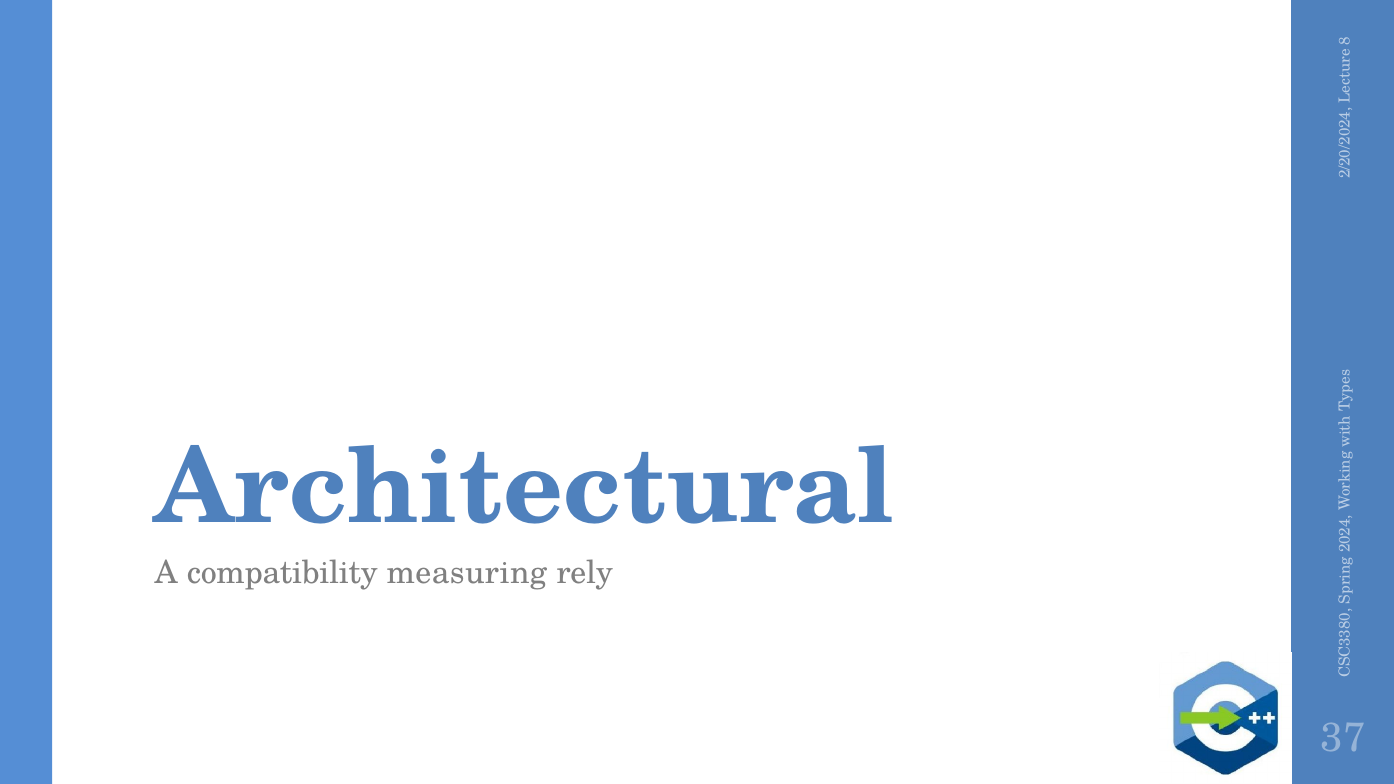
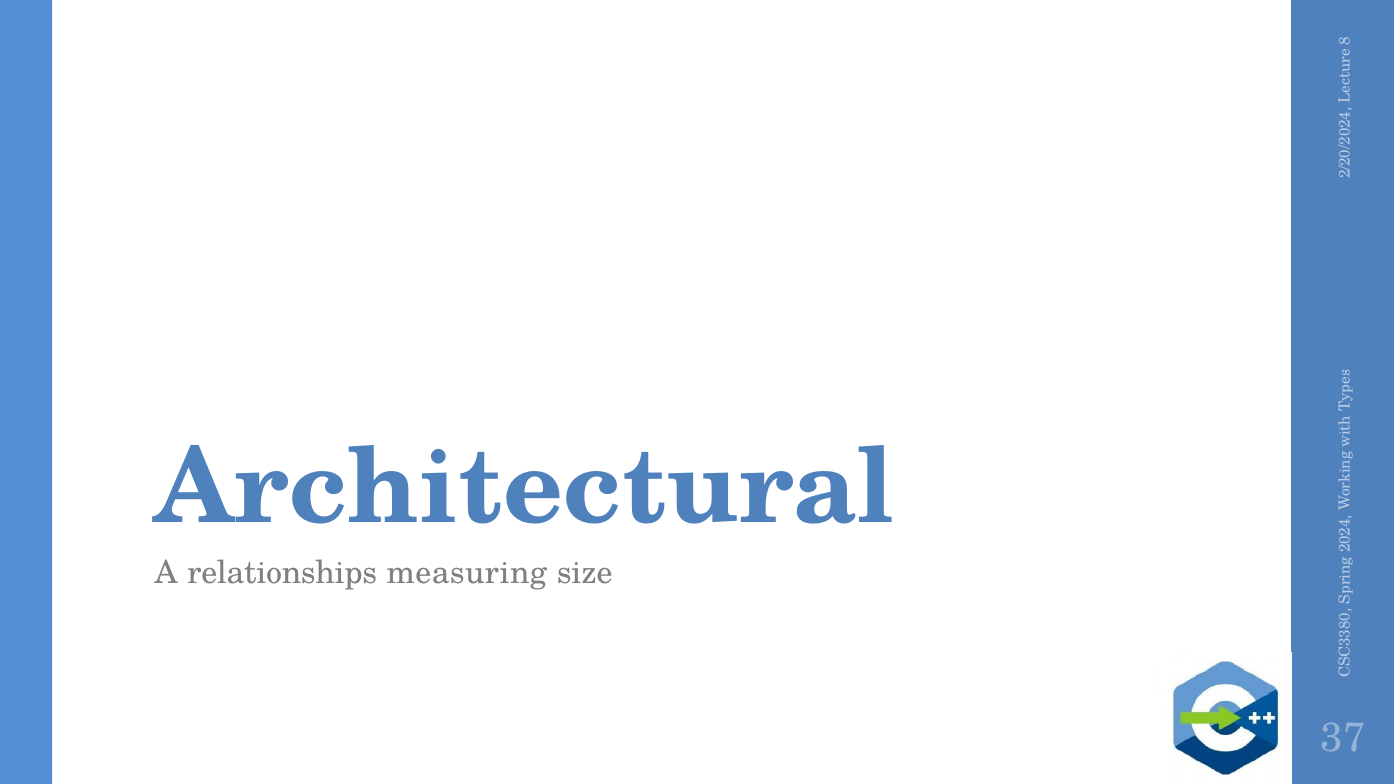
compatibility: compatibility -> relationships (282, 573)
rely: rely -> size (585, 573)
